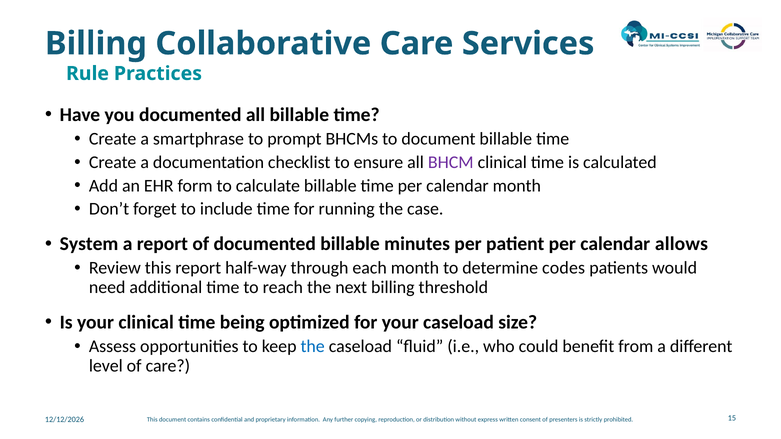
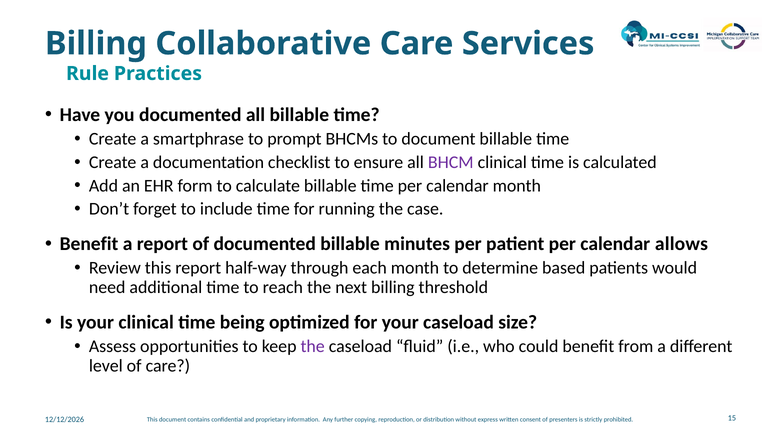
System: System -> Benefit (89, 244)
codes: codes -> based (564, 268)
the colour: blue -> purple (313, 347)
